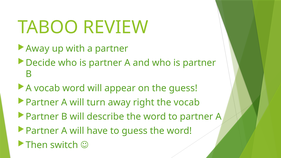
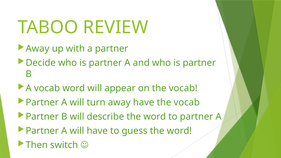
on the guess: guess -> vocab (183, 88)
away right: right -> have (144, 102)
